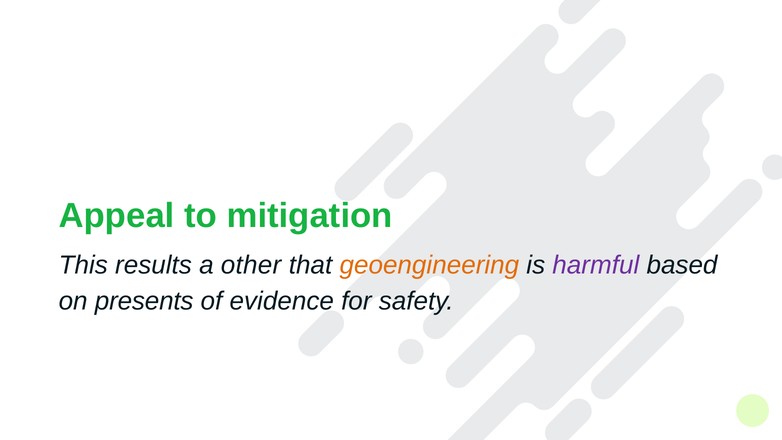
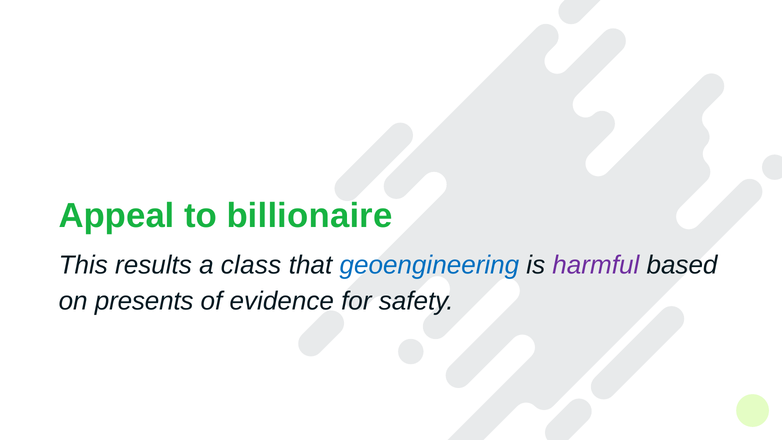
mitigation: mitigation -> billionaire (310, 216)
other: other -> class (251, 265)
geoengineering colour: orange -> blue (429, 265)
